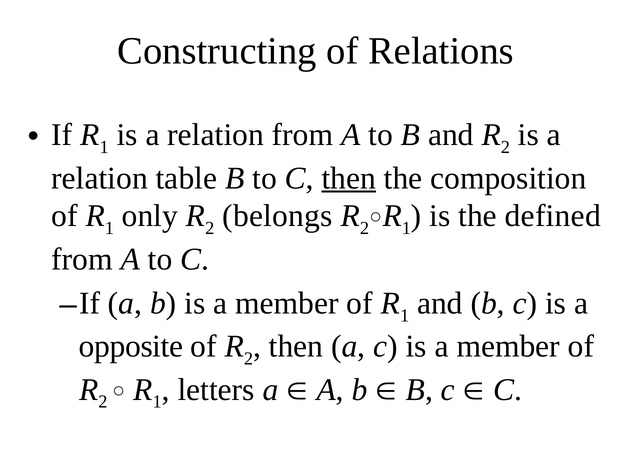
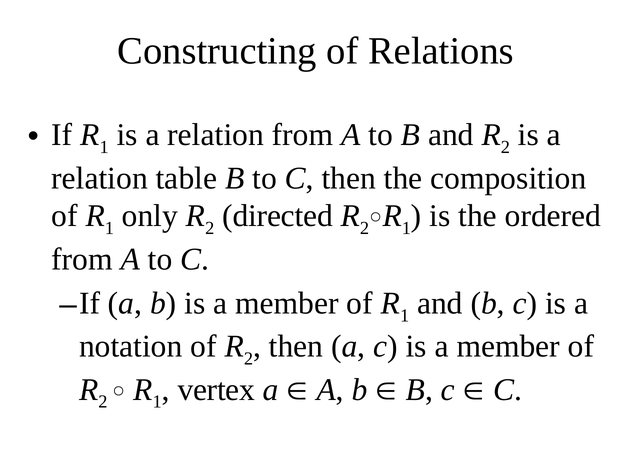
then underline: present -> none (349, 178)
belongs: belongs -> directed (278, 216)
defined: defined -> ordered (553, 216)
opposite: opposite -> notation (131, 347)
letters: letters -> vertex (216, 390)
